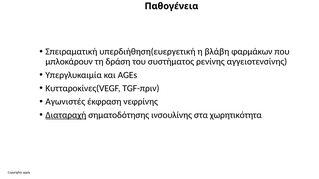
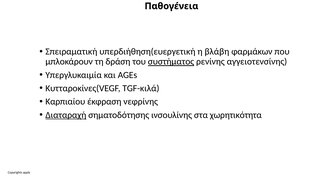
συστήματος underline: none -> present (171, 62)
TGF-πριν: TGF-πριν -> TGF-κιλά (141, 89)
Αγωνιστές: Αγωνιστές -> Καρπιαίου (65, 102)
